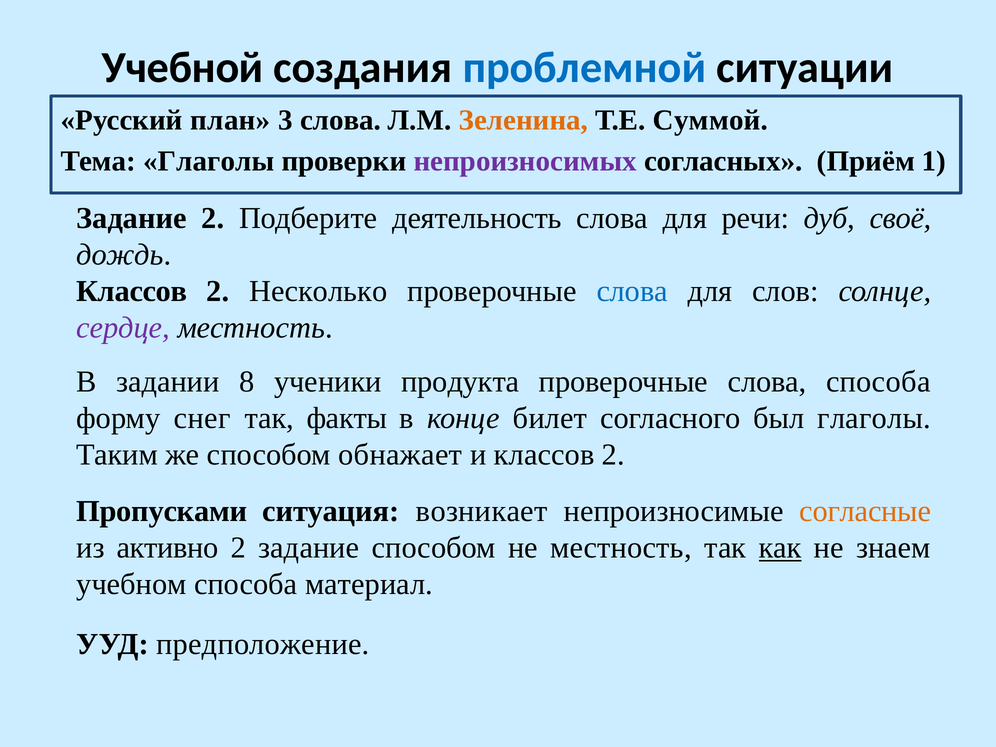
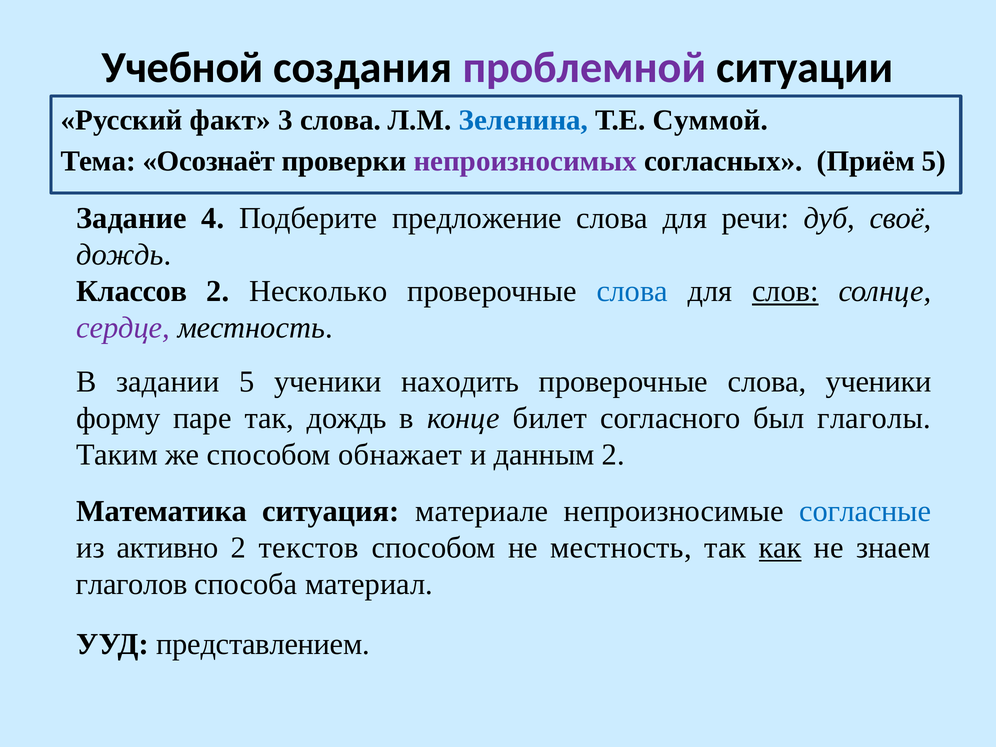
проблемной colour: blue -> purple (584, 68)
план: план -> факт (230, 120)
Зеленина colour: orange -> blue (523, 120)
Тема Глаголы: Глаголы -> Осознаёт (209, 161)
Приём 1: 1 -> 5 (934, 161)
Задание 2: 2 -> 4 (213, 218)
деятельность: деятельность -> предложение (477, 218)
слов underline: none -> present (785, 291)
задании 8: 8 -> 5 (247, 382)
продукта: продукта -> находить (460, 382)
слова способа: способа -> ученики (879, 382)
снег: снег -> паре (202, 418)
так факты: факты -> дождь (347, 418)
и классов: классов -> данным (544, 455)
Пропусками: Пропусками -> Математика (162, 511)
возникает: возникает -> материале (482, 511)
согласные colour: orange -> blue (865, 511)
2 задание: задание -> текстов (309, 548)
учебном: учебном -> глаголов (132, 584)
предположение: предположение -> представлением (263, 644)
